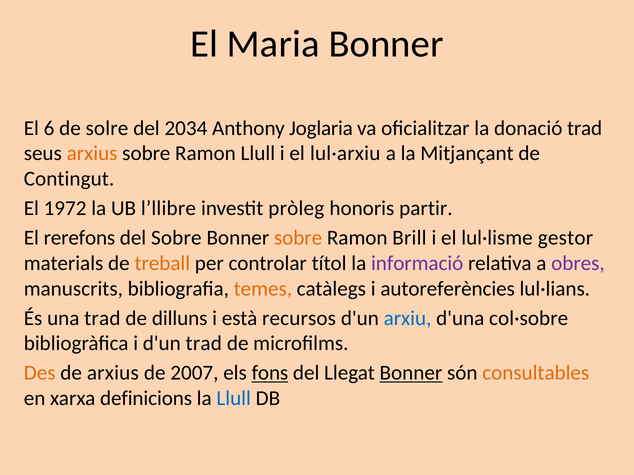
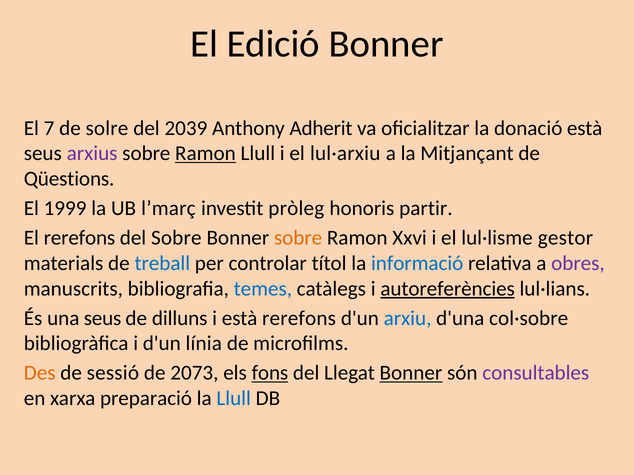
Maria: Maria -> Edició (273, 44)
6: 6 -> 7 (49, 128)
2034: 2034 -> 2039 (186, 128)
Joglaria: Joglaria -> Adherit (321, 128)
donació trad: trad -> està (585, 128)
arxius colour: orange -> purple (92, 154)
Ramon underline: none -> present (205, 154)
Contingut: Contingut -> Qüestions (69, 179)
1972: 1972 -> 1999 (65, 209)
l’llibre: l’llibre -> l’març (168, 209)
Brill: Brill -> Xxvi (410, 238)
treball colour: orange -> blue (162, 264)
informació colour: purple -> blue (417, 264)
temes colour: orange -> blue (263, 289)
autoreferències underline: none -> present (448, 289)
una trad: trad -> seus (103, 318)
està recursos: recursos -> rerefons (299, 318)
d'un trad: trad -> línia (204, 344)
de arxius: arxius -> sessió (113, 373)
2007: 2007 -> 2073 (194, 373)
consultables colour: orange -> purple (536, 373)
definicions: definicions -> preparació (146, 399)
